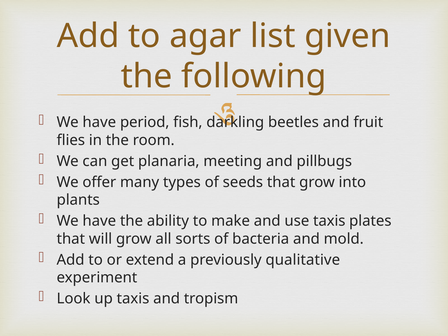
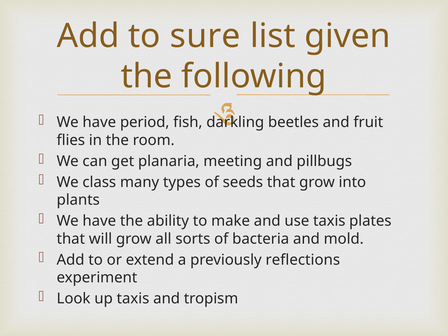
agar: agar -> sure (205, 36)
offer: offer -> class (99, 182)
qualitative: qualitative -> reflections (303, 260)
